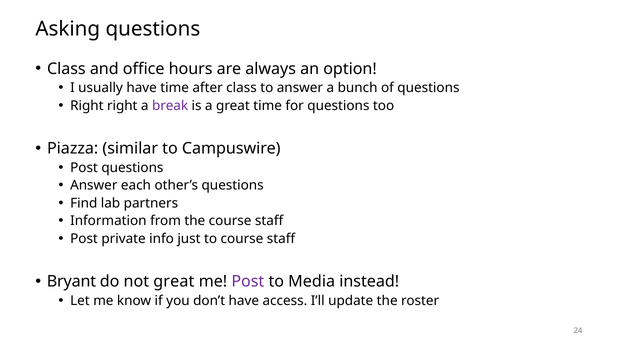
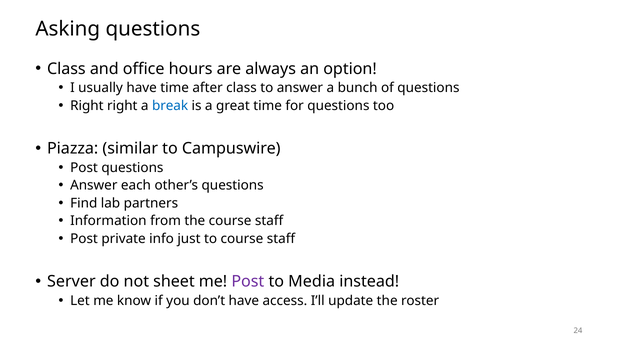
break colour: purple -> blue (170, 106)
Bryant: Bryant -> Server (71, 282)
not great: great -> sheet (174, 282)
